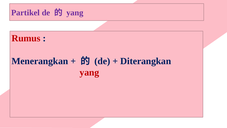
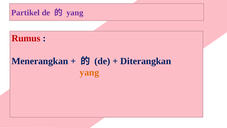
yang colour: red -> orange (89, 72)
